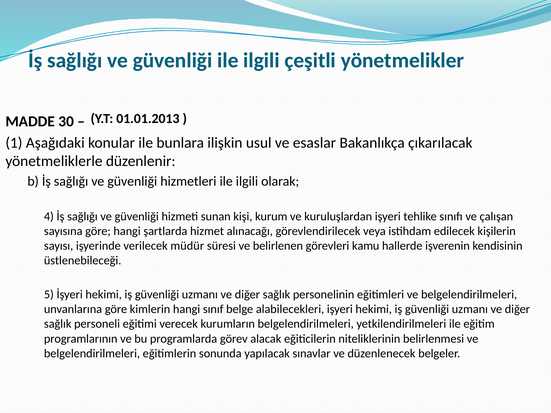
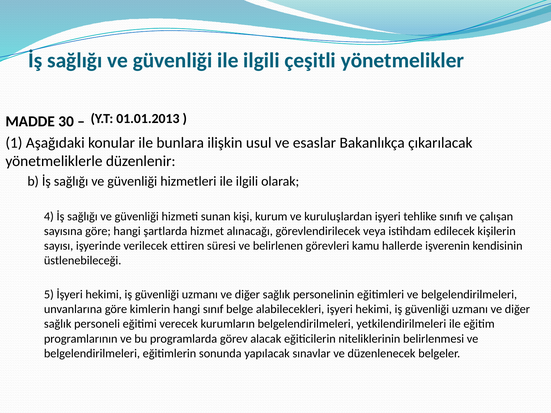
müdür: müdür -> ettiren (187, 246)
